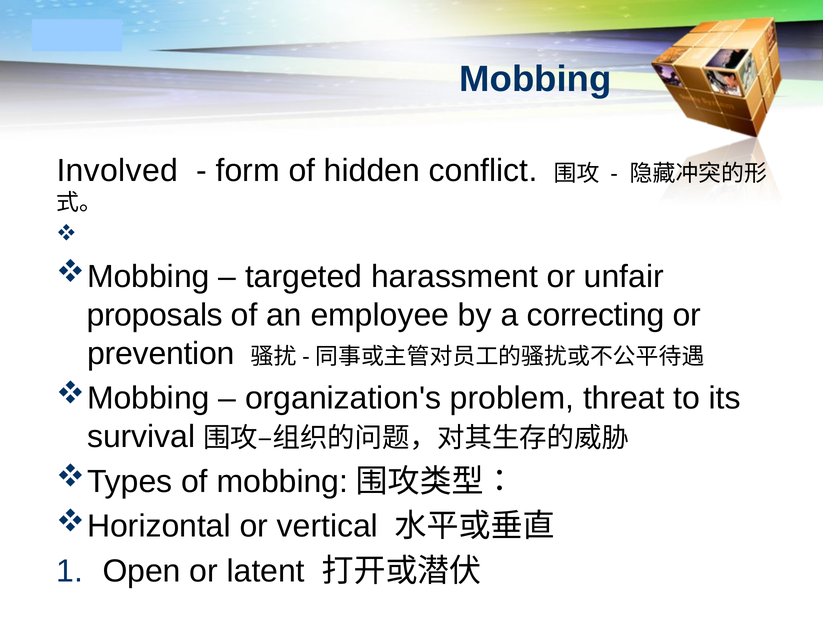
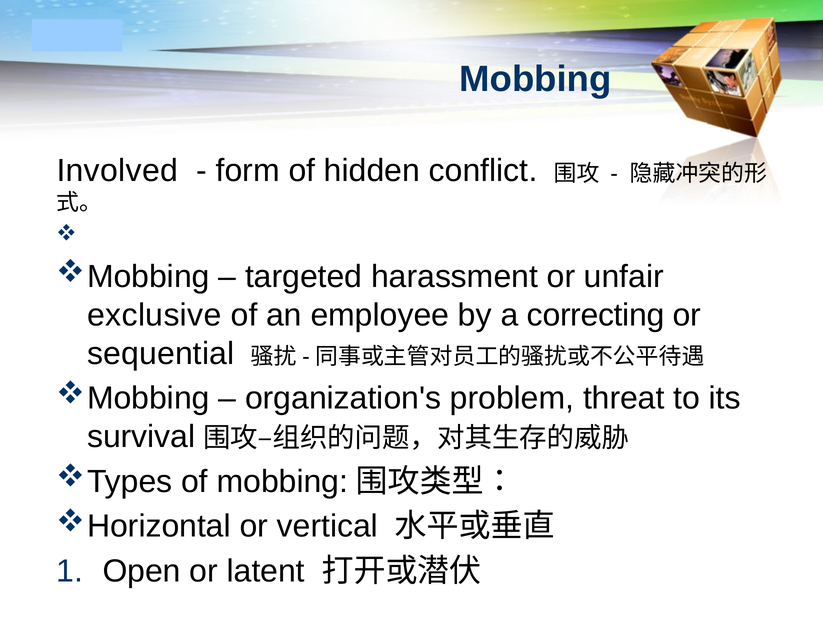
proposals: proposals -> exclusive (154, 315)
prevention: prevention -> sequential (161, 354)
